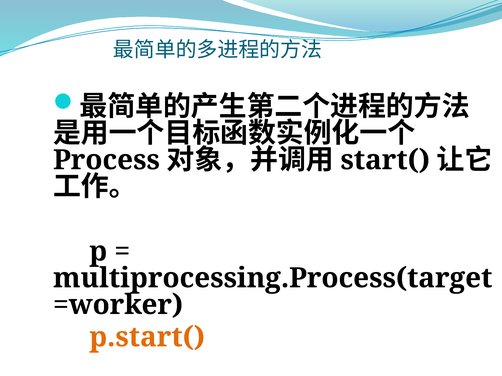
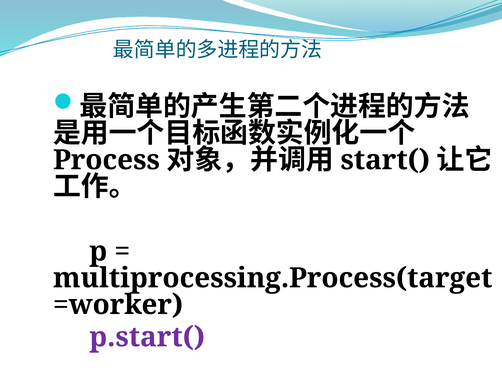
p.start( colour: orange -> purple (147, 338)
